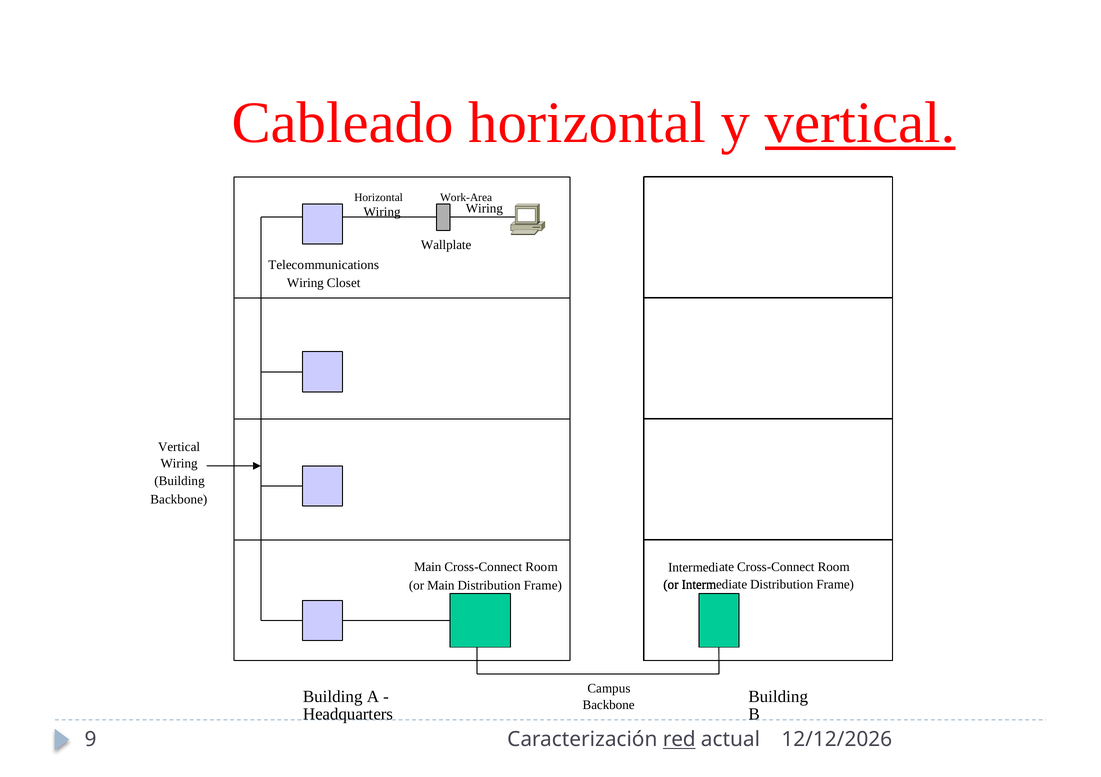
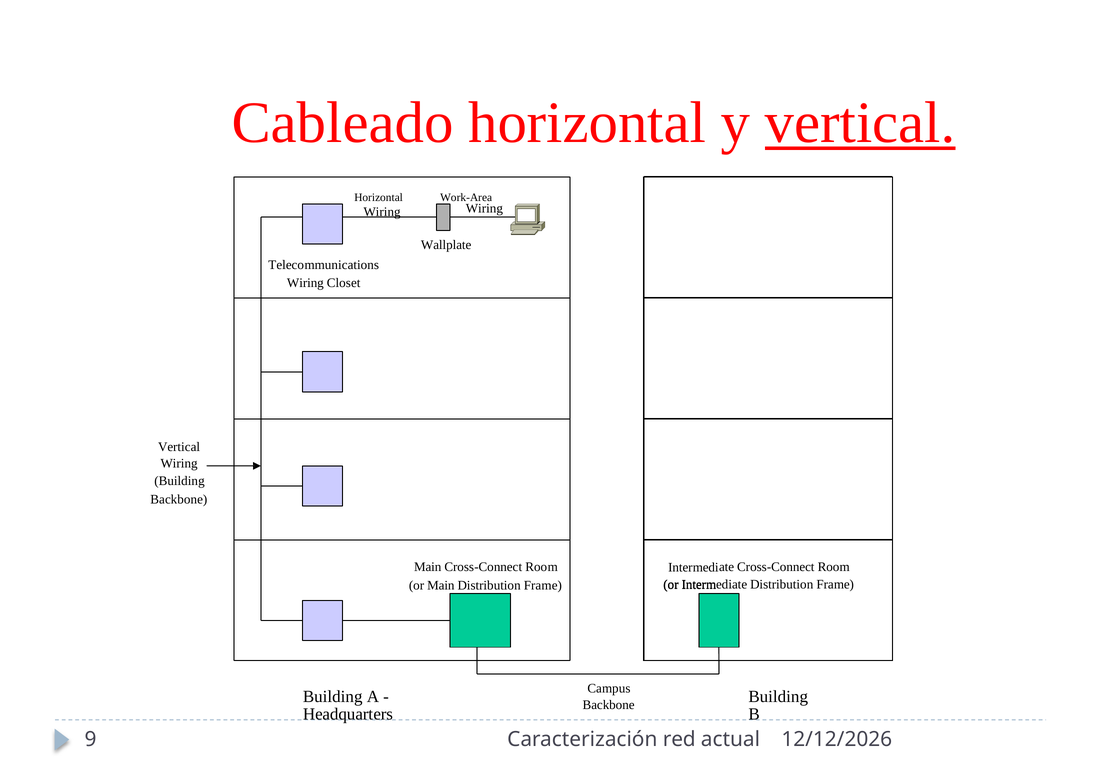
red underline: present -> none (679, 740)
